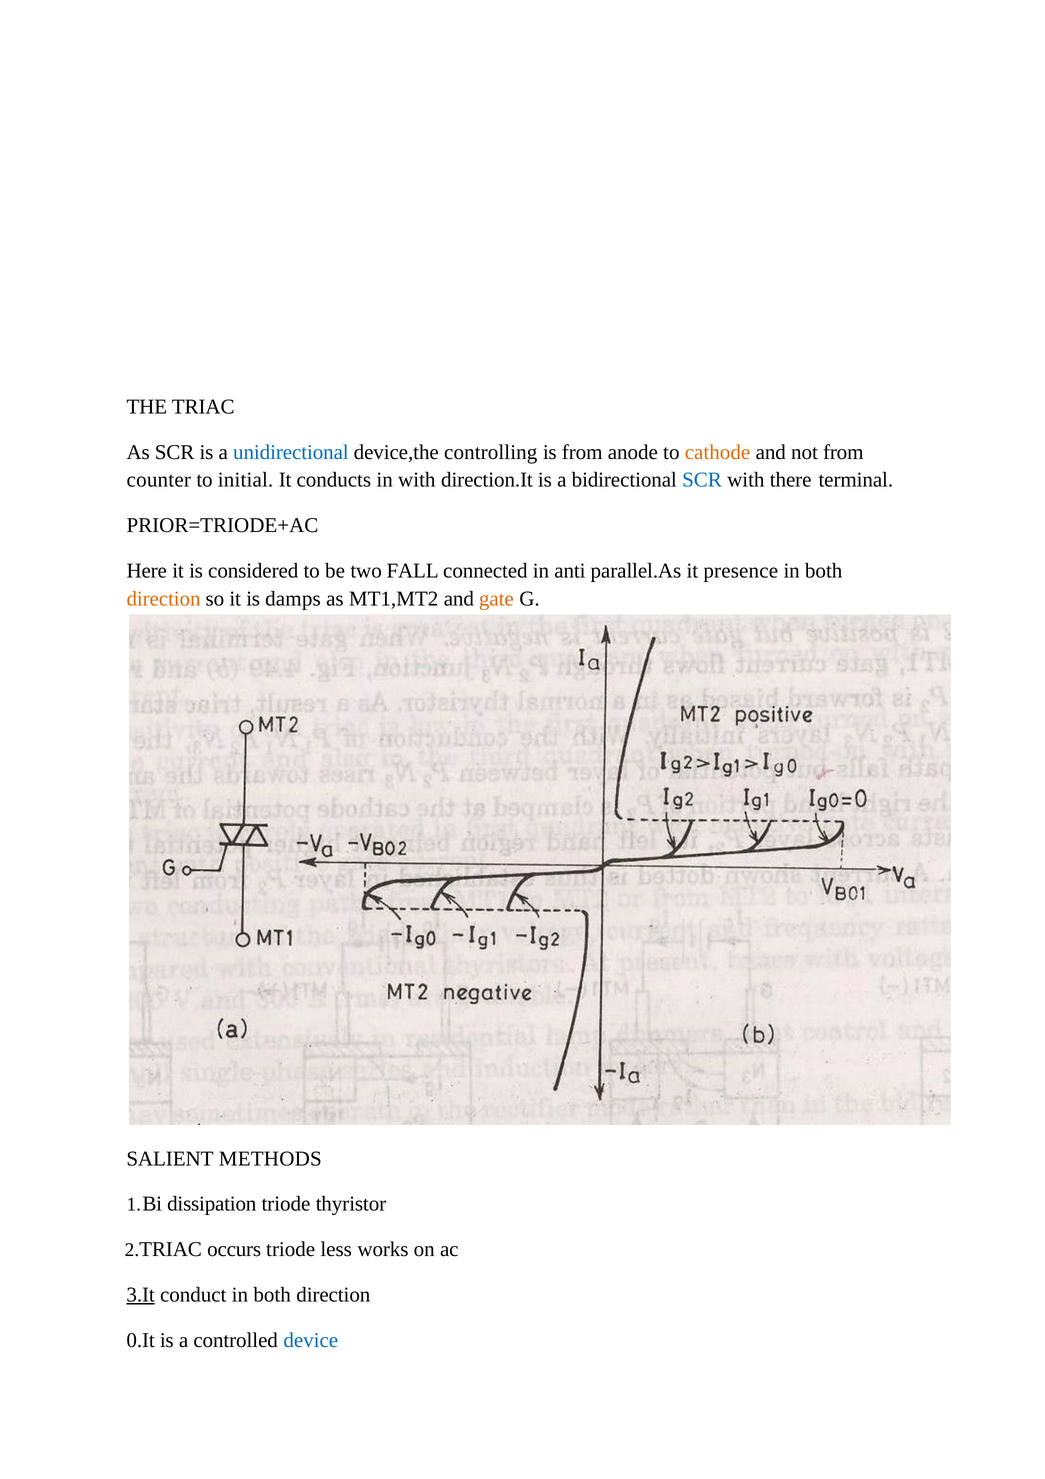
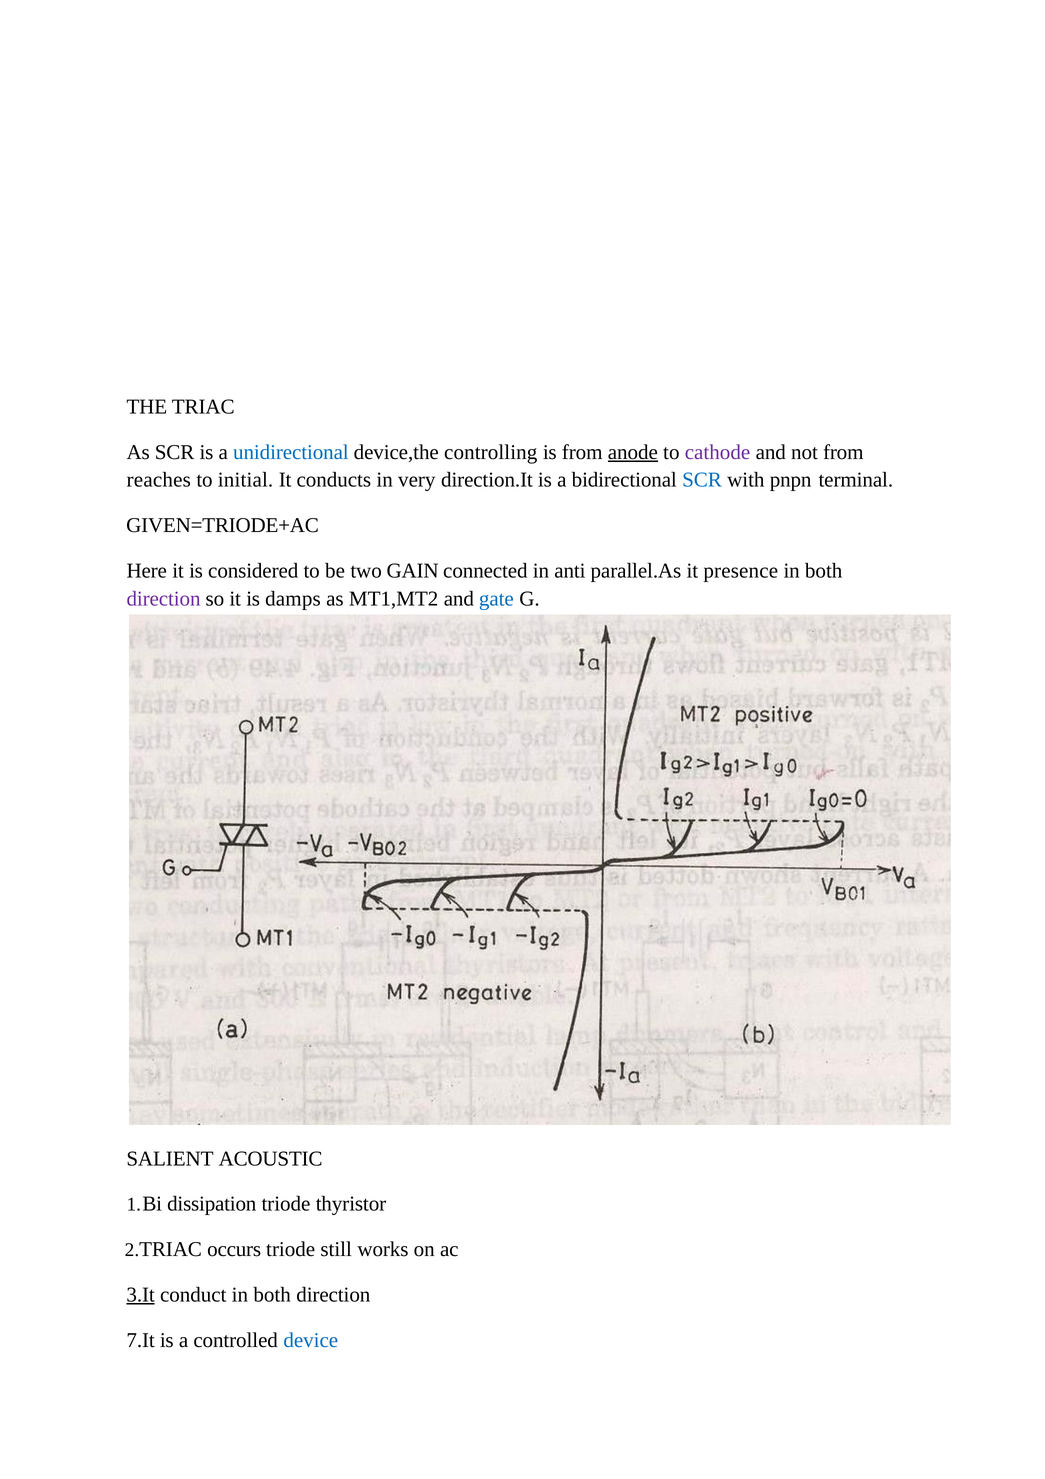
anode underline: none -> present (633, 452)
cathode colour: orange -> purple (718, 452)
counter: counter -> reaches (159, 480)
in with: with -> very (417, 480)
there: there -> pnpn (791, 480)
PRIOR=TRIODE+AC: PRIOR=TRIODE+AC -> GIVEN=TRIODE+AC (223, 525)
FALL: FALL -> GAIN (413, 571)
direction colour: orange -> purple (164, 599)
gate colour: orange -> blue (496, 599)
METHODS: METHODS -> ACOUSTIC (271, 1158)
less: less -> still (336, 1249)
0.It: 0.It -> 7.It (141, 1340)
